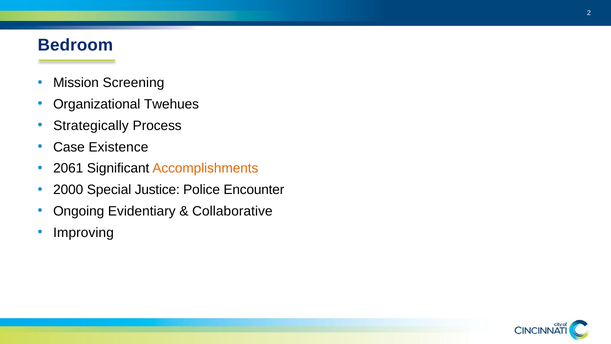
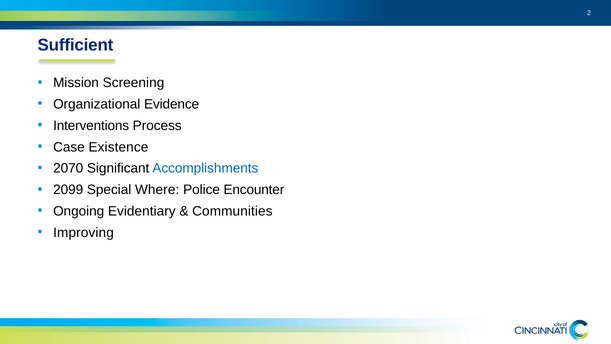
Bedroom: Bedroom -> Sufficient (75, 45)
Twehues: Twehues -> Evidence (172, 104)
Strategically: Strategically -> Interventions (91, 126)
2061: 2061 -> 2070 (68, 168)
Accomplishments colour: orange -> blue (205, 168)
2000: 2000 -> 2099 (68, 190)
Justice: Justice -> Where (157, 190)
Collaborative: Collaborative -> Communities (232, 211)
